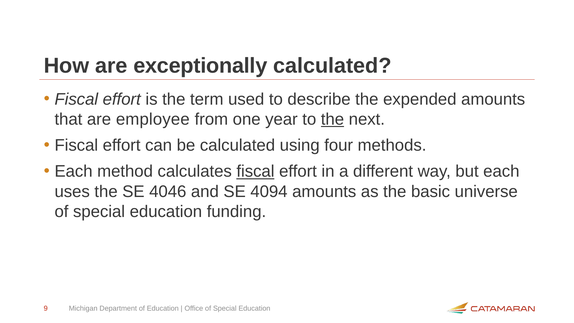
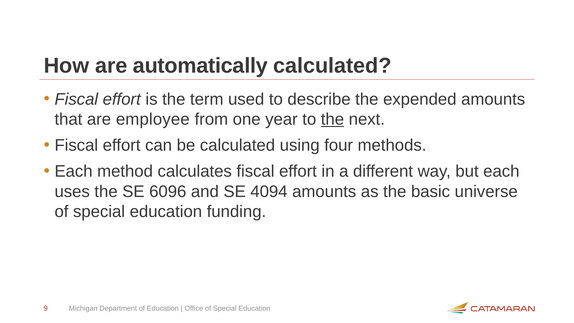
exceptionally: exceptionally -> automatically (200, 66)
fiscal underline: present -> none (255, 171)
4046: 4046 -> 6096 (168, 191)
